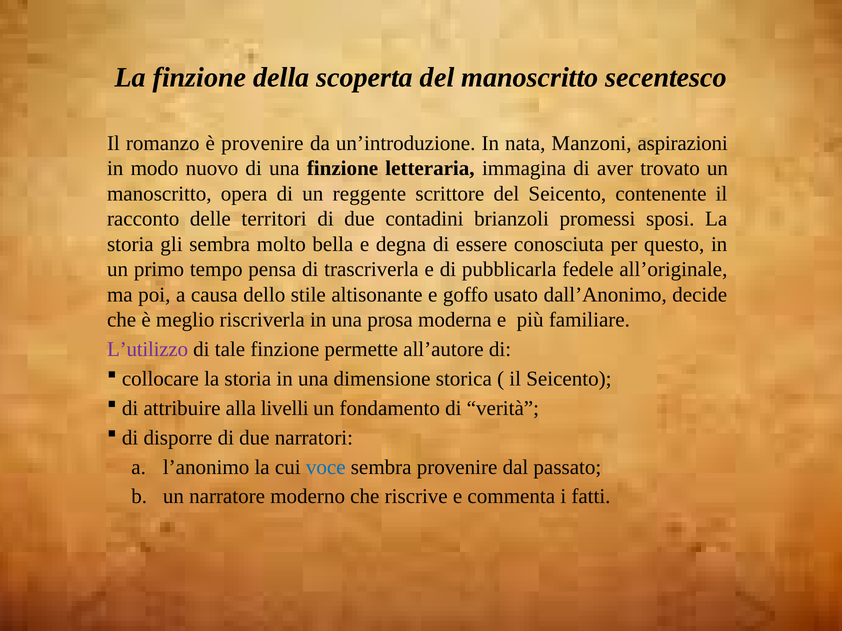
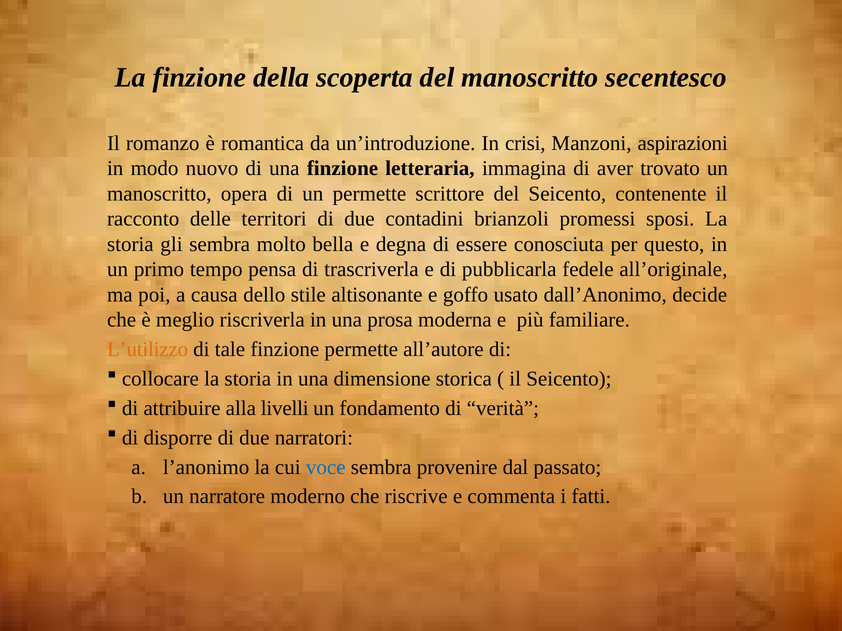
è provenire: provenire -> romantica (263, 143)
nata: nata -> crisi (525, 143)
un reggente: reggente -> permette (369, 194)
L’utilizzo colour: purple -> orange (148, 350)
